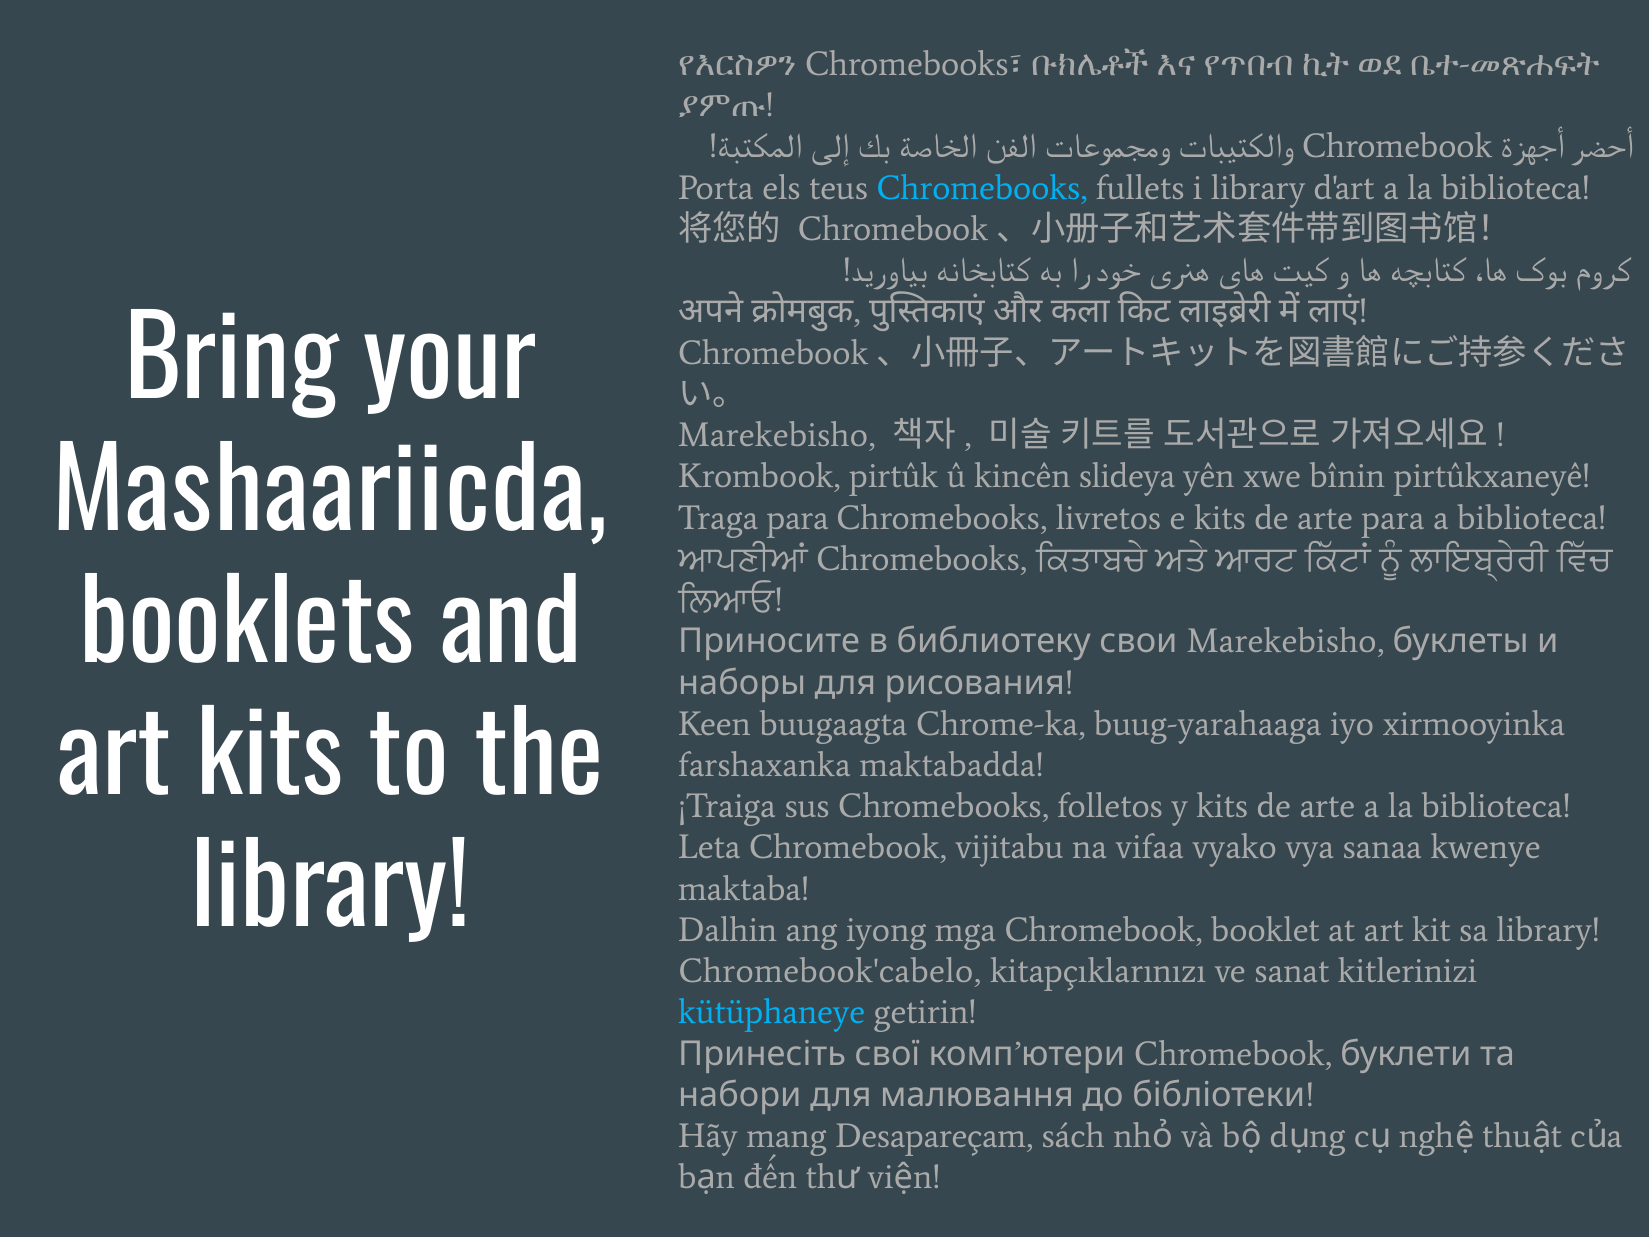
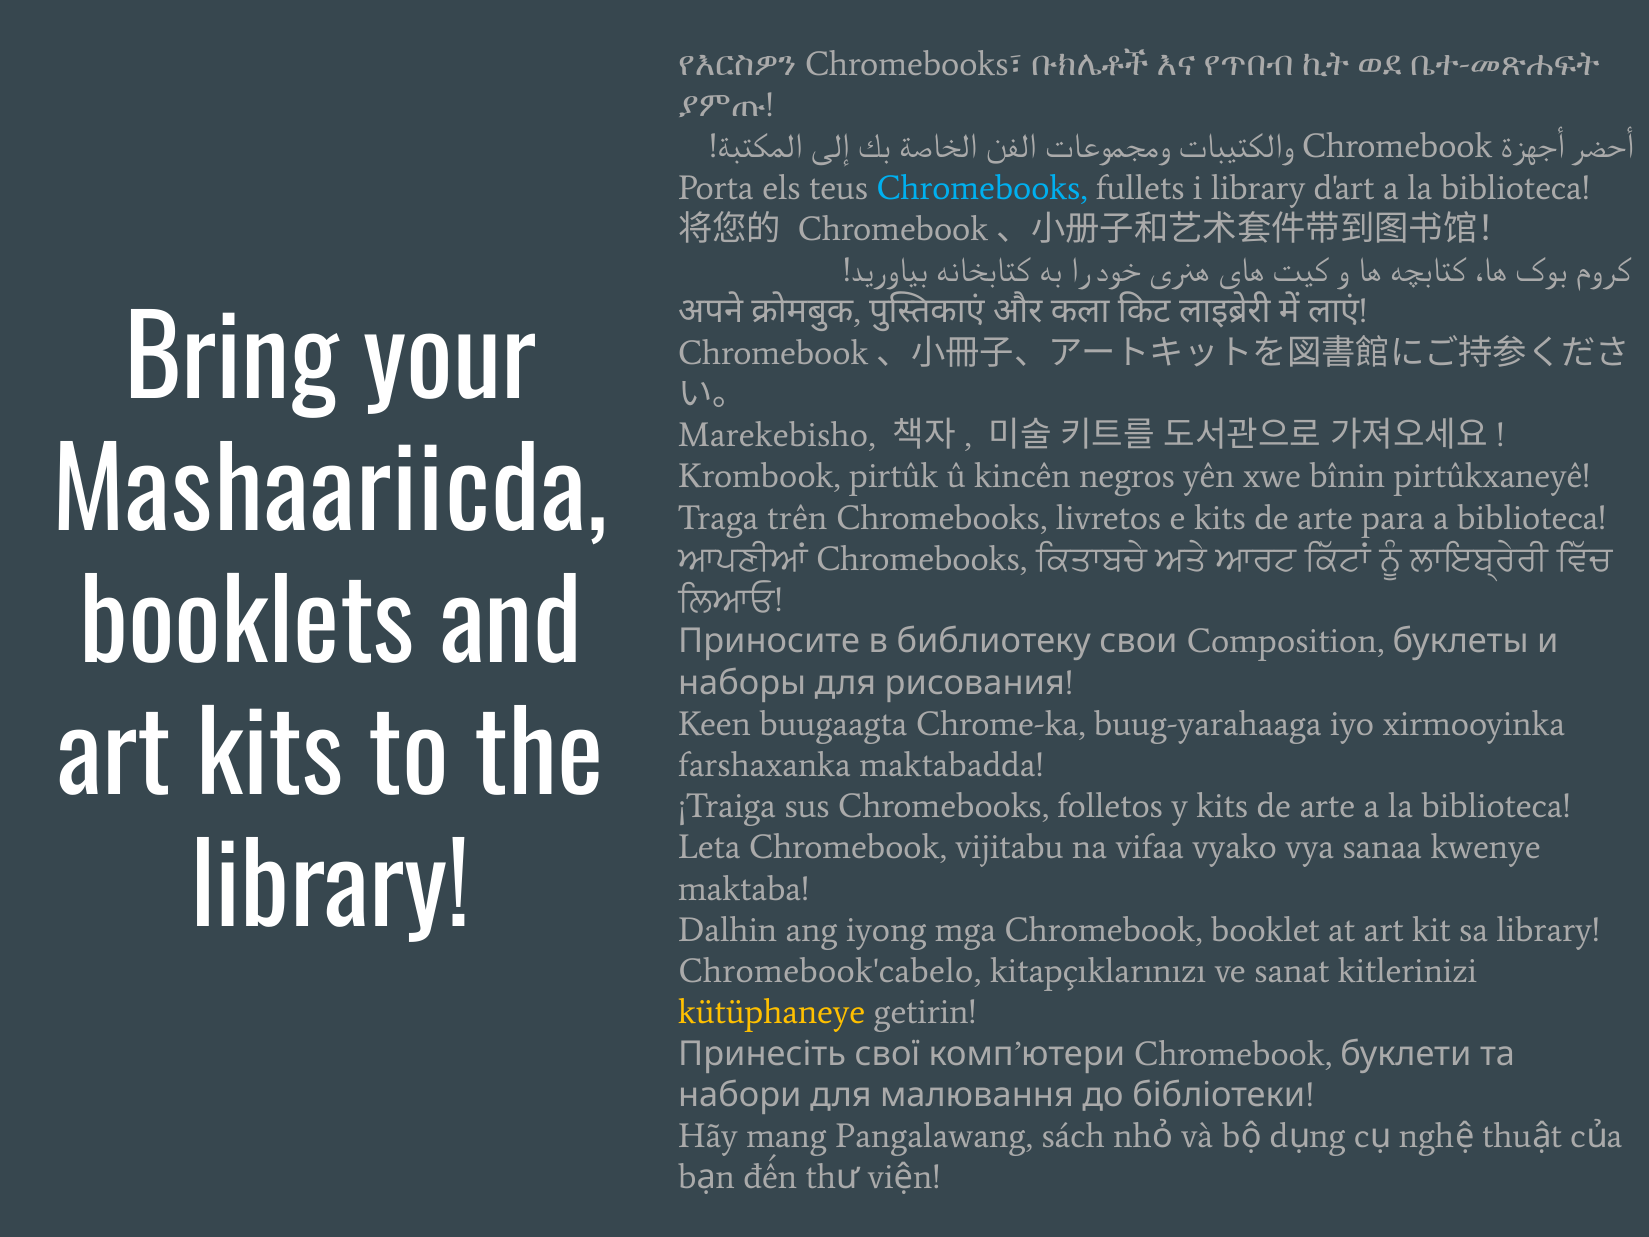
slideya: slideya -> negros (1127, 476)
Traga para: para -> trên (797, 518)
Marekebisho: Marekebisho -> Composition (1286, 641)
kütüphaneye colour: light blue -> yellow (772, 1012)
Desapareçam: Desapareçam -> Pangalawang (934, 1136)
